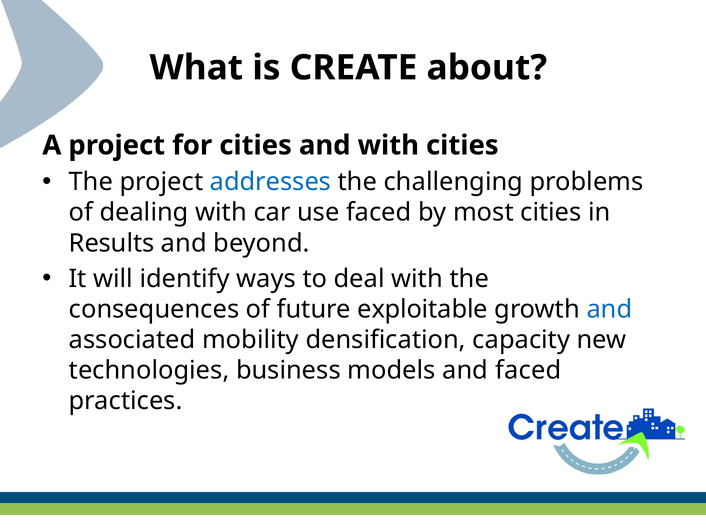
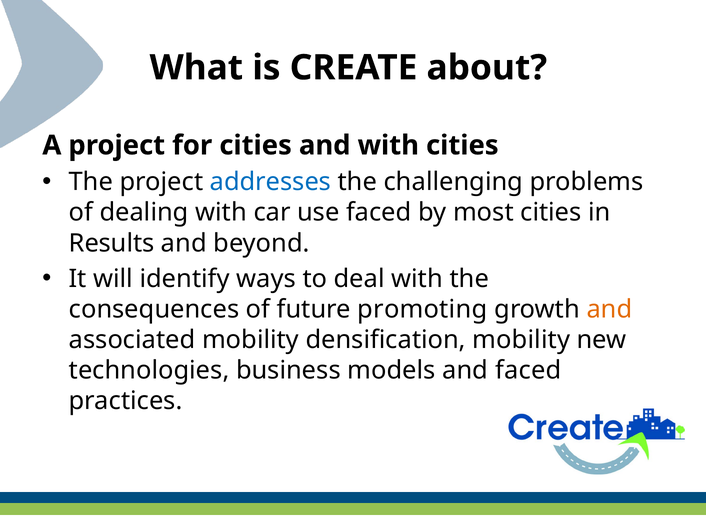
exploitable: exploitable -> promoting (422, 310)
and colour: blue -> orange (609, 310)
densification capacity: capacity -> mobility (521, 340)
